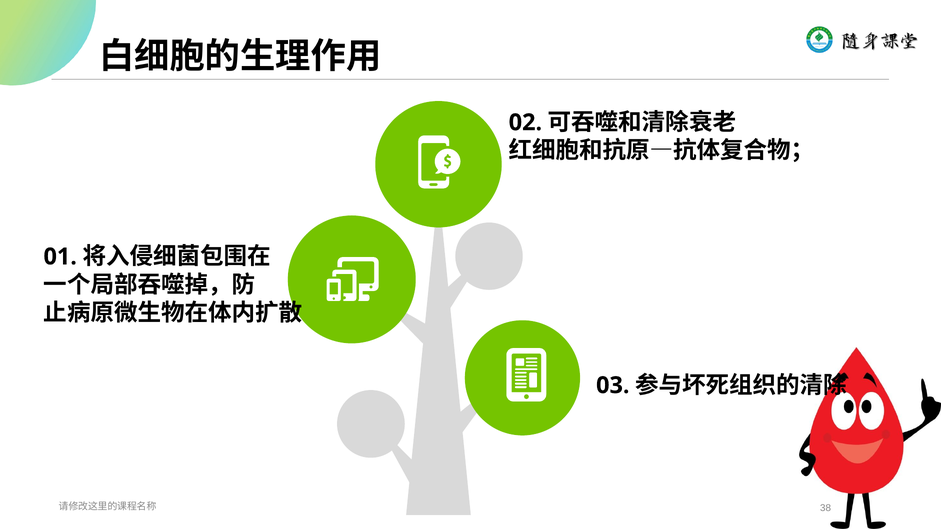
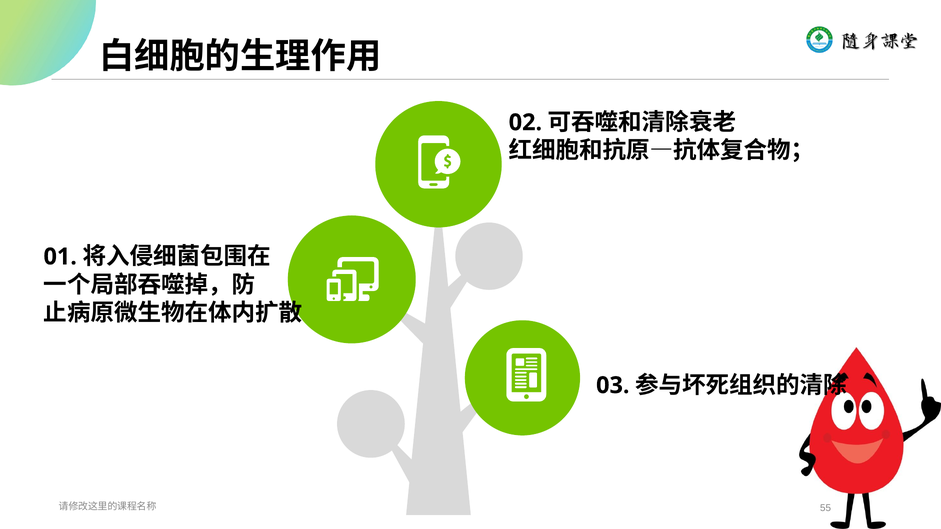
38: 38 -> 55 (826, 508)
